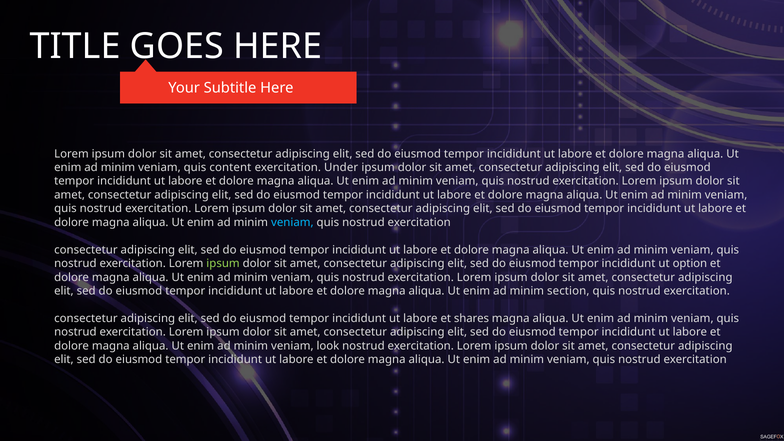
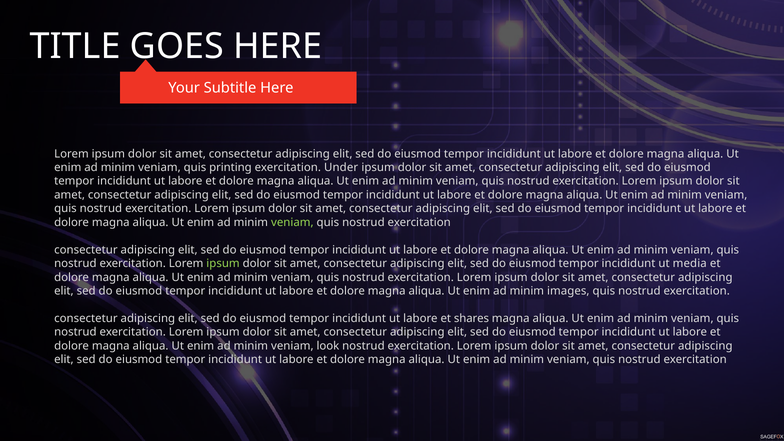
content: content -> printing (230, 167)
veniam colour: light blue -> light green (292, 222)
option: option -> media (690, 264)
section: section -> images (568, 291)
